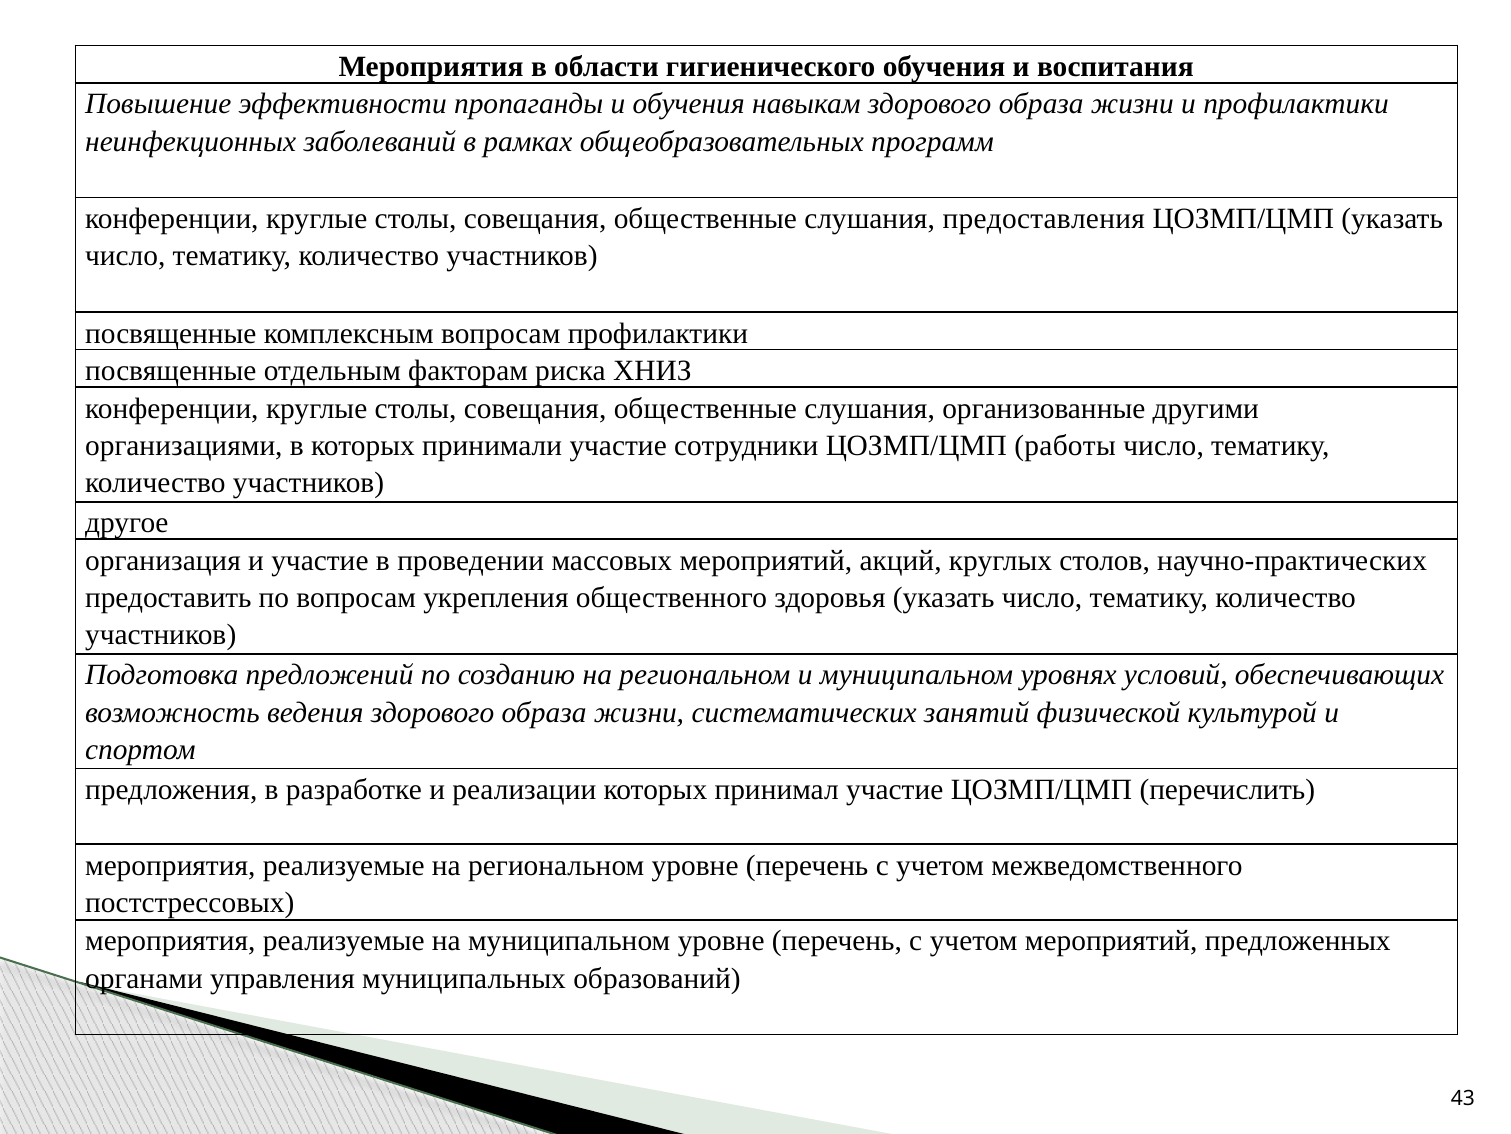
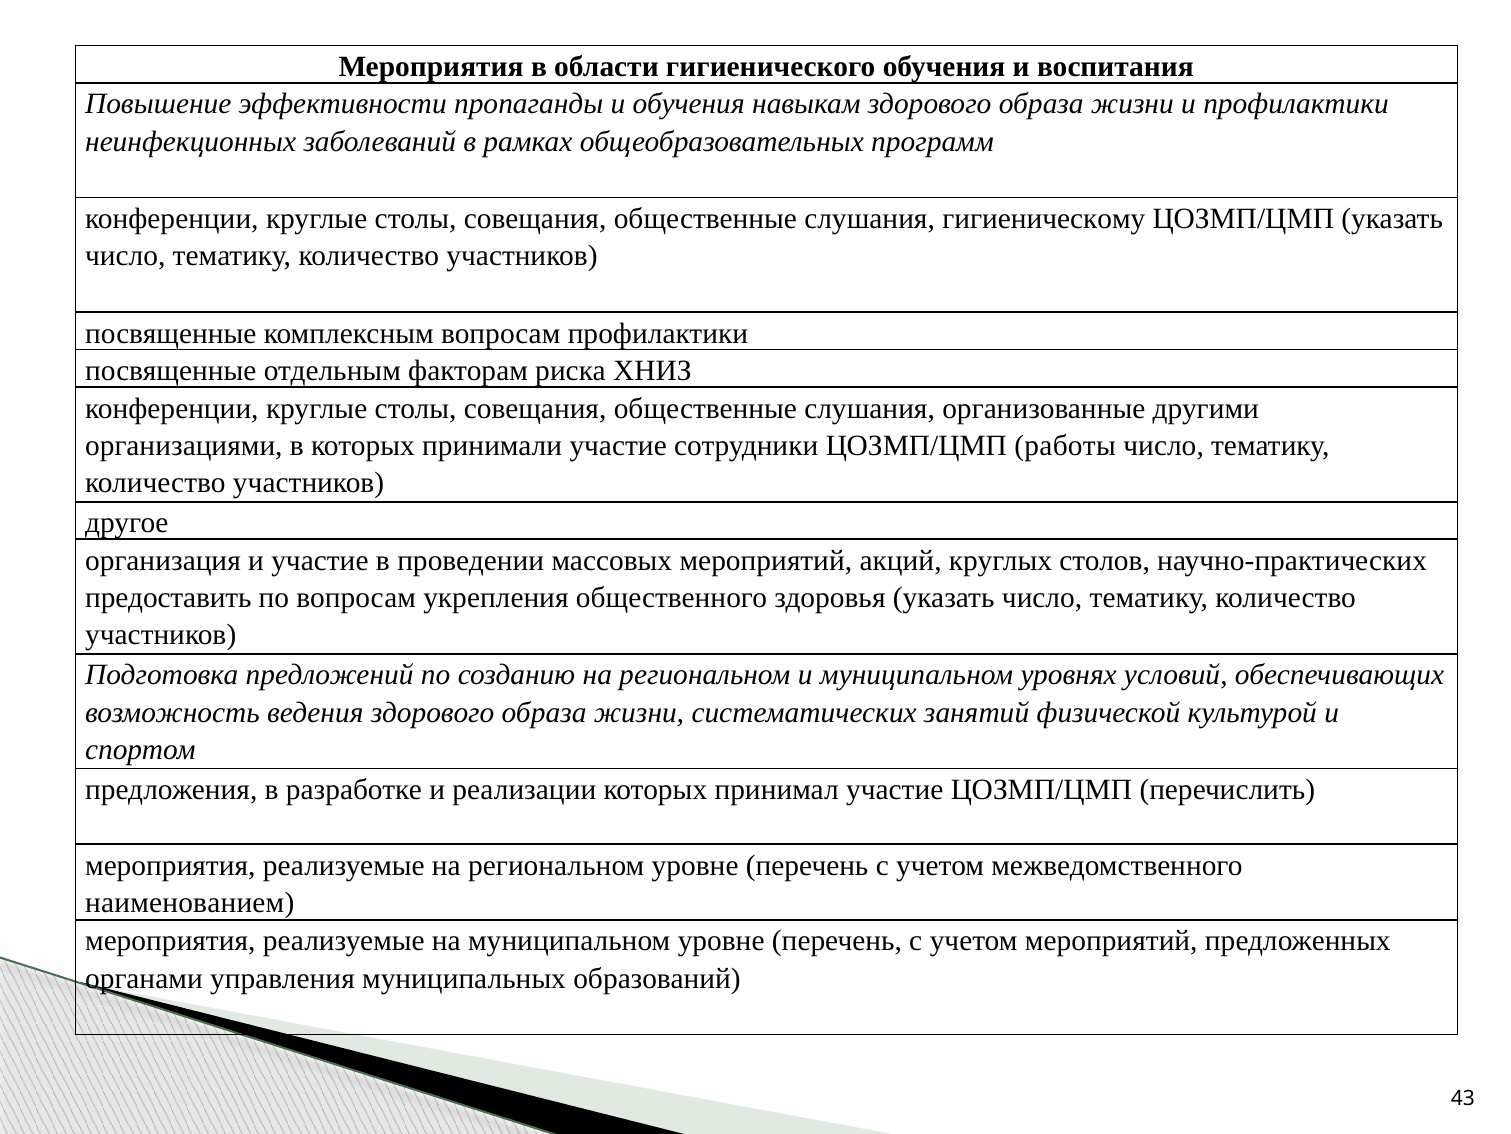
предоставления: предоставления -> гигиеническому (1044, 219)
постстрессовых: постстрессовых -> наименованием (190, 902)
